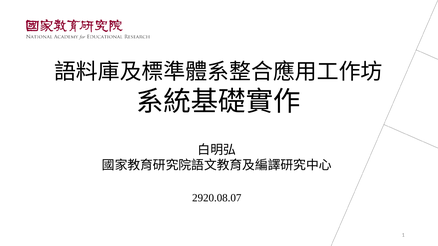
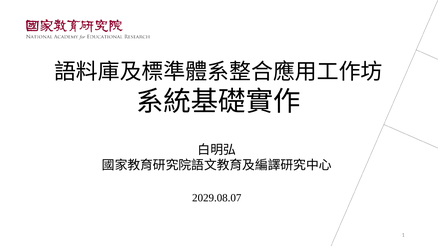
2920.08.07: 2920.08.07 -> 2029.08.07 (217, 198)
